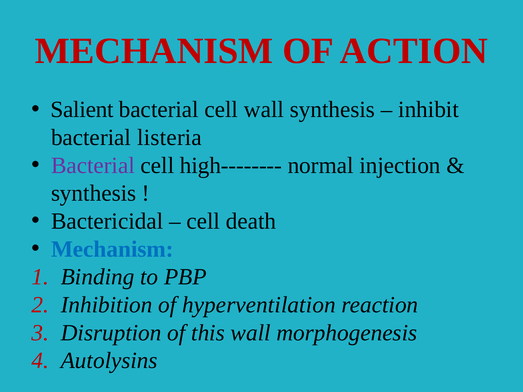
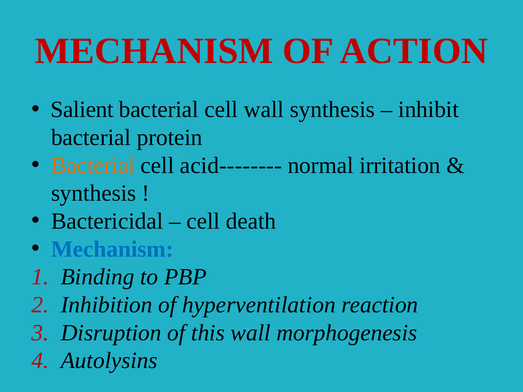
listeria: listeria -> protein (170, 138)
Bacterial colour: purple -> orange (93, 166)
high--------: high-------- -> acid-------- (231, 166)
injection: injection -> irritation (400, 166)
